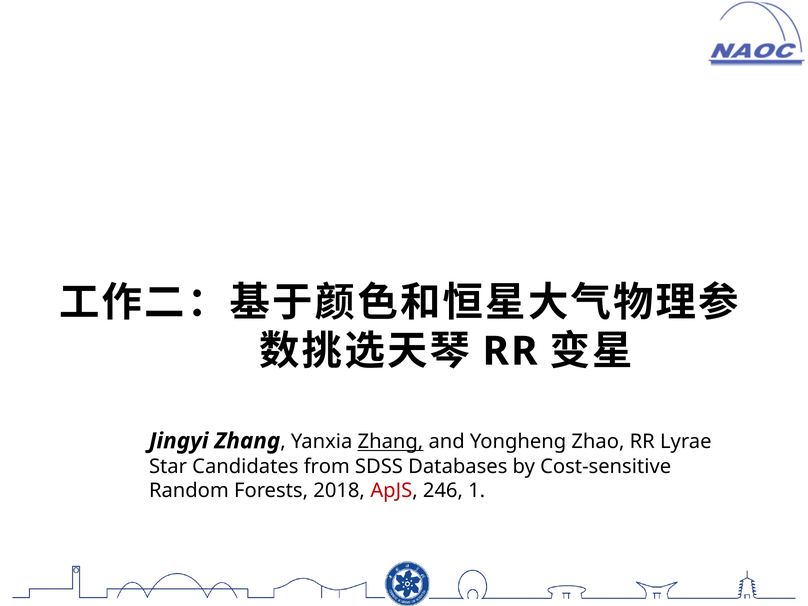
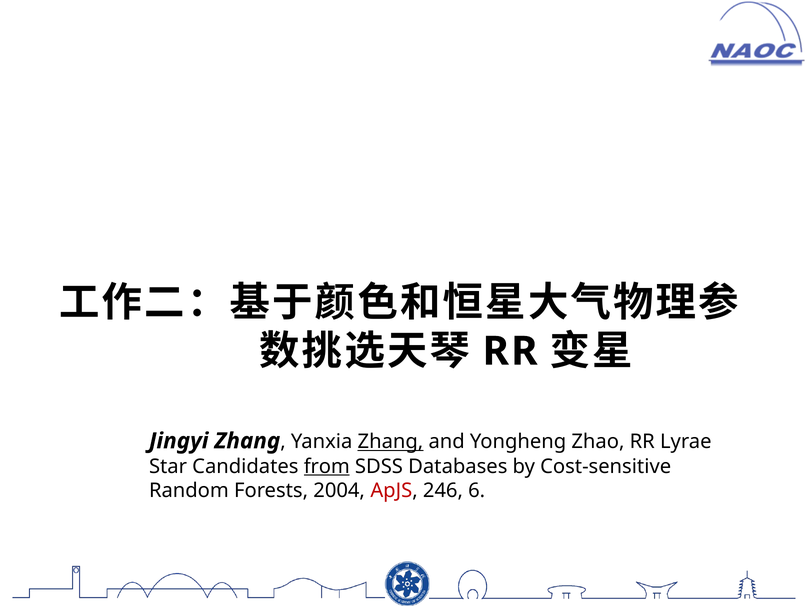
from underline: none -> present (327, 466)
2018: 2018 -> 2004 (339, 491)
1: 1 -> 6 (477, 491)
